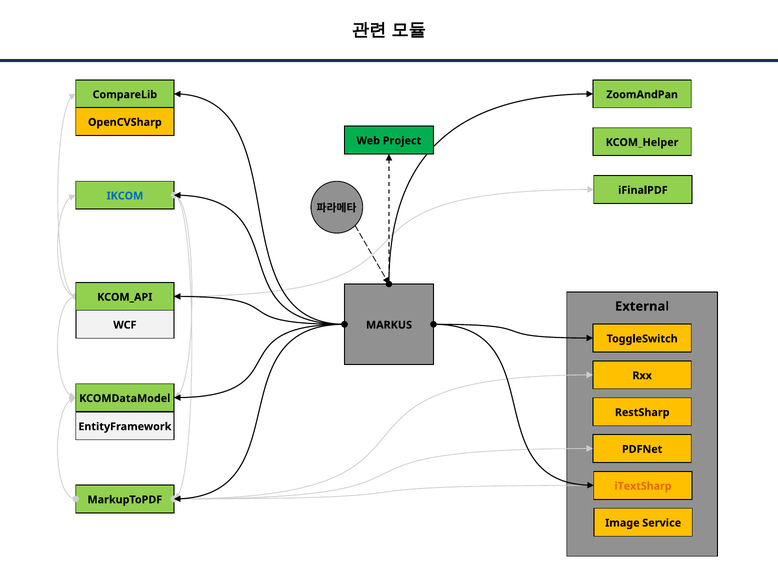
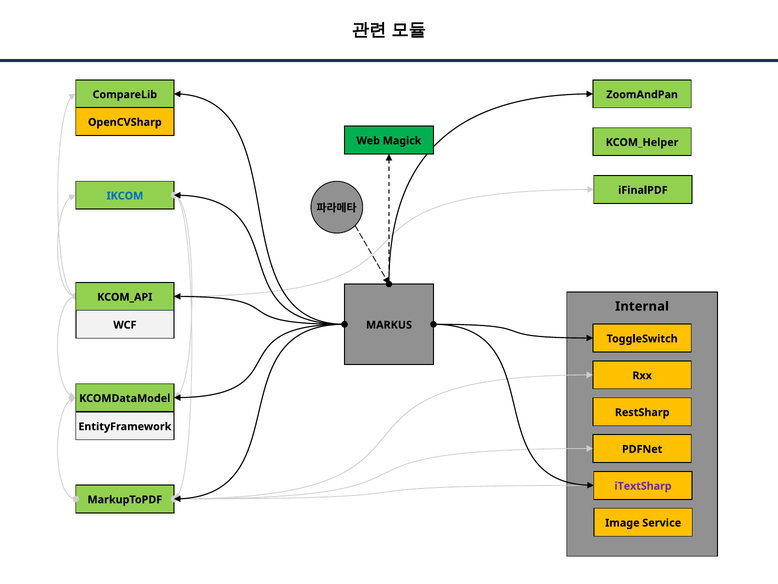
Project: Project -> Magick (402, 141)
External: External -> Internal (642, 306)
iTextSharp colour: orange -> purple (643, 486)
